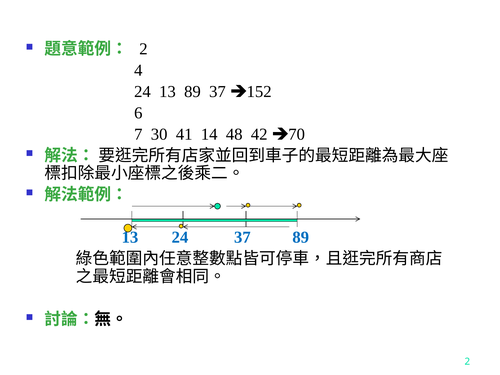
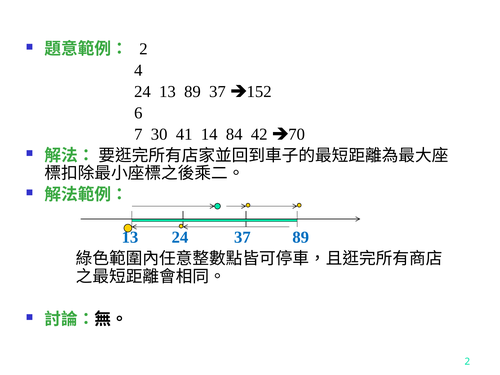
48: 48 -> 84 (234, 134)
